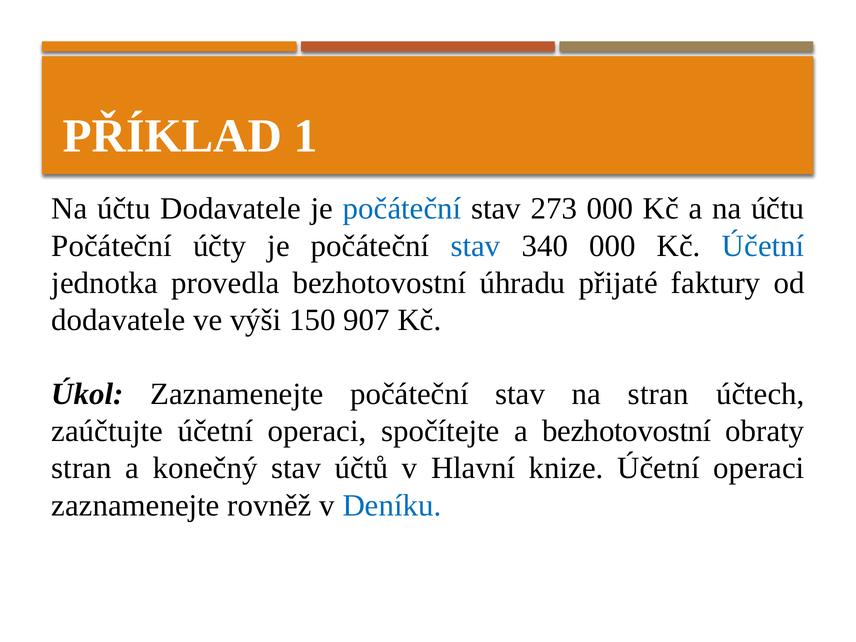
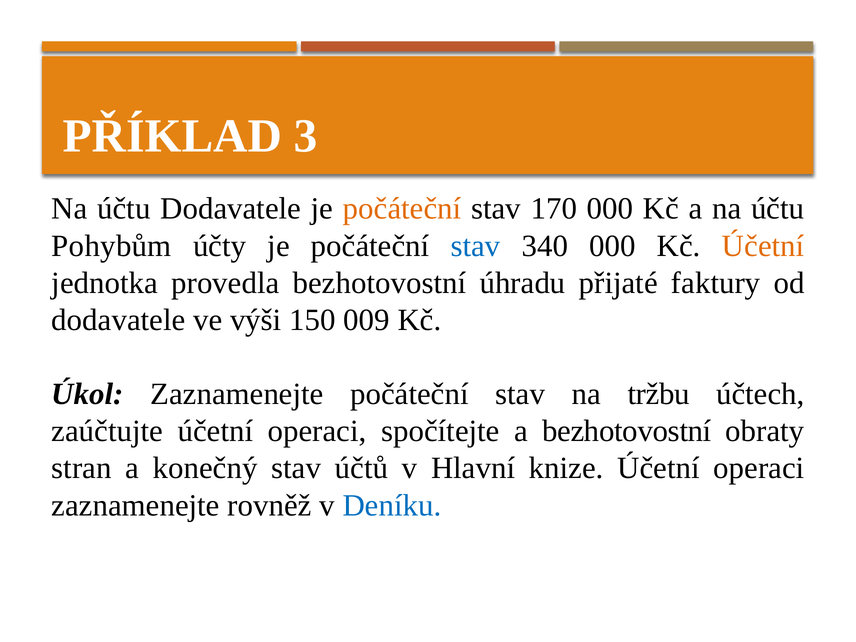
1: 1 -> 3 (306, 136)
počáteční colour: blue -> orange (402, 209)
273: 273 -> 170 (554, 209)
Počáteční: Počáteční -> Pohybům (111, 246)
Účetní colour: blue -> orange (763, 246)
907: 907 -> 009 (367, 320)
na stran: stran -> tržbu (659, 394)
